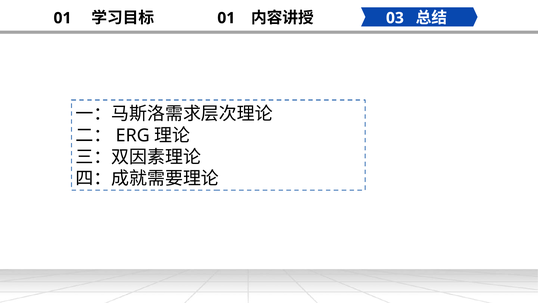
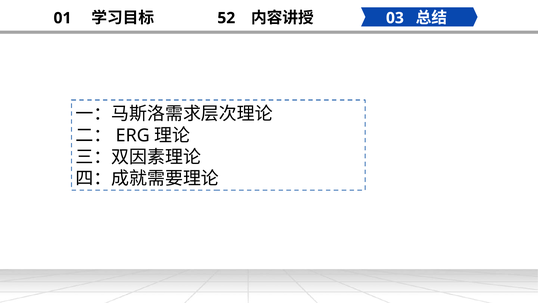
01: 01 -> 52 (226, 18)
